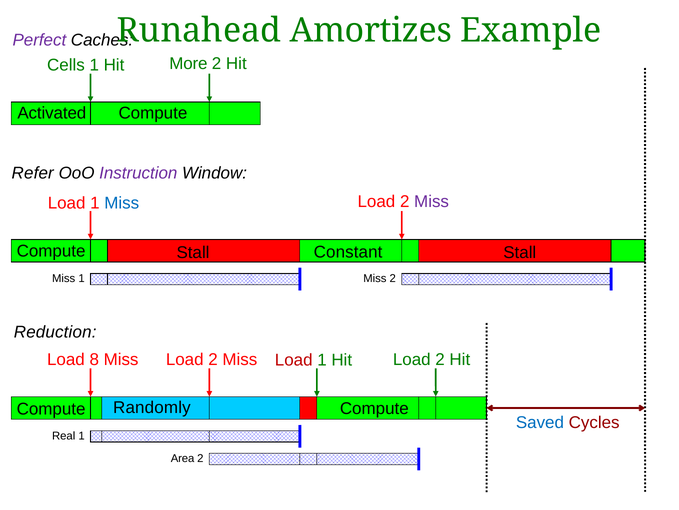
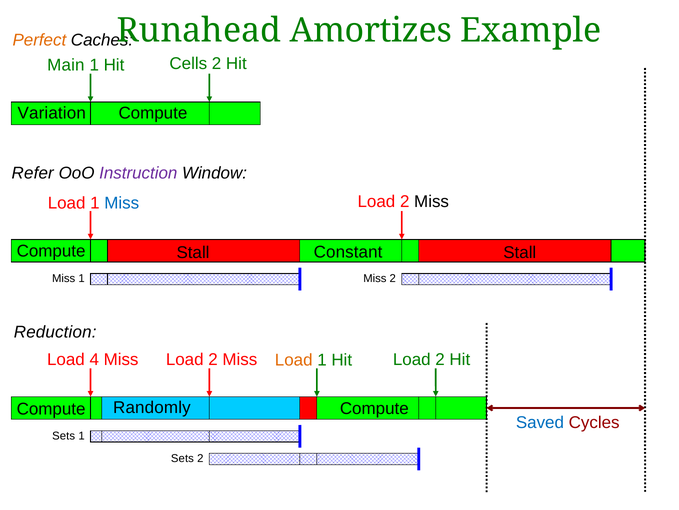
Perfect colour: purple -> orange (39, 40)
Cells: Cells -> Main (66, 65)
More: More -> Cells (188, 64)
Activated: Activated -> Variation (52, 113)
Miss colour: purple -> black (432, 201)
8: 8 -> 4 (94, 359)
Load colour: red -> orange (294, 360)
Real: Real -> Sets (64, 435)
Area: Area -> Sets (182, 458)
